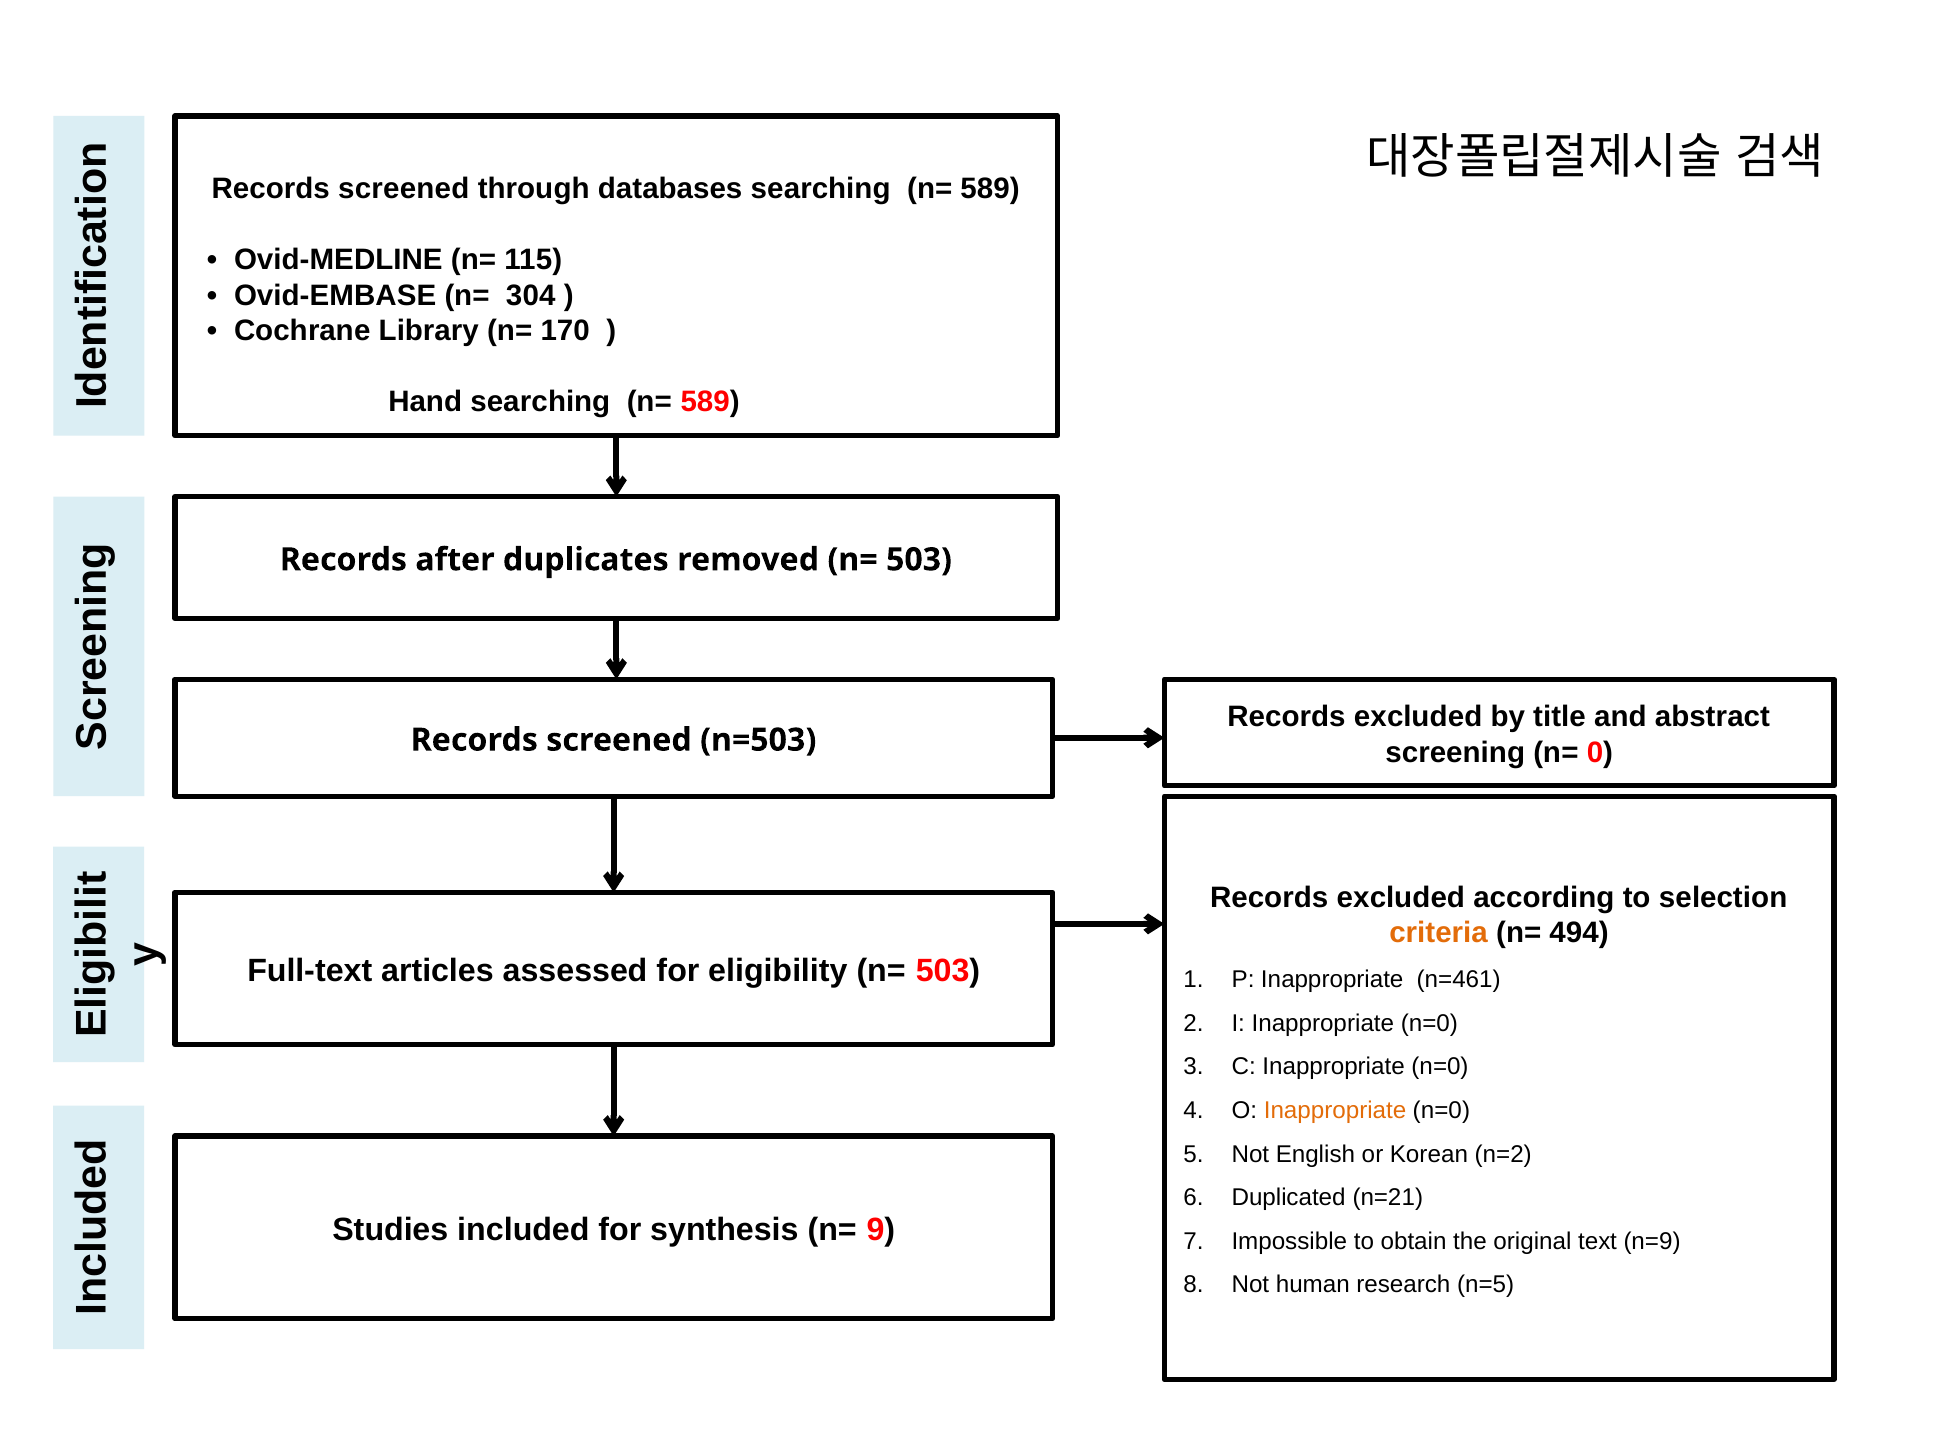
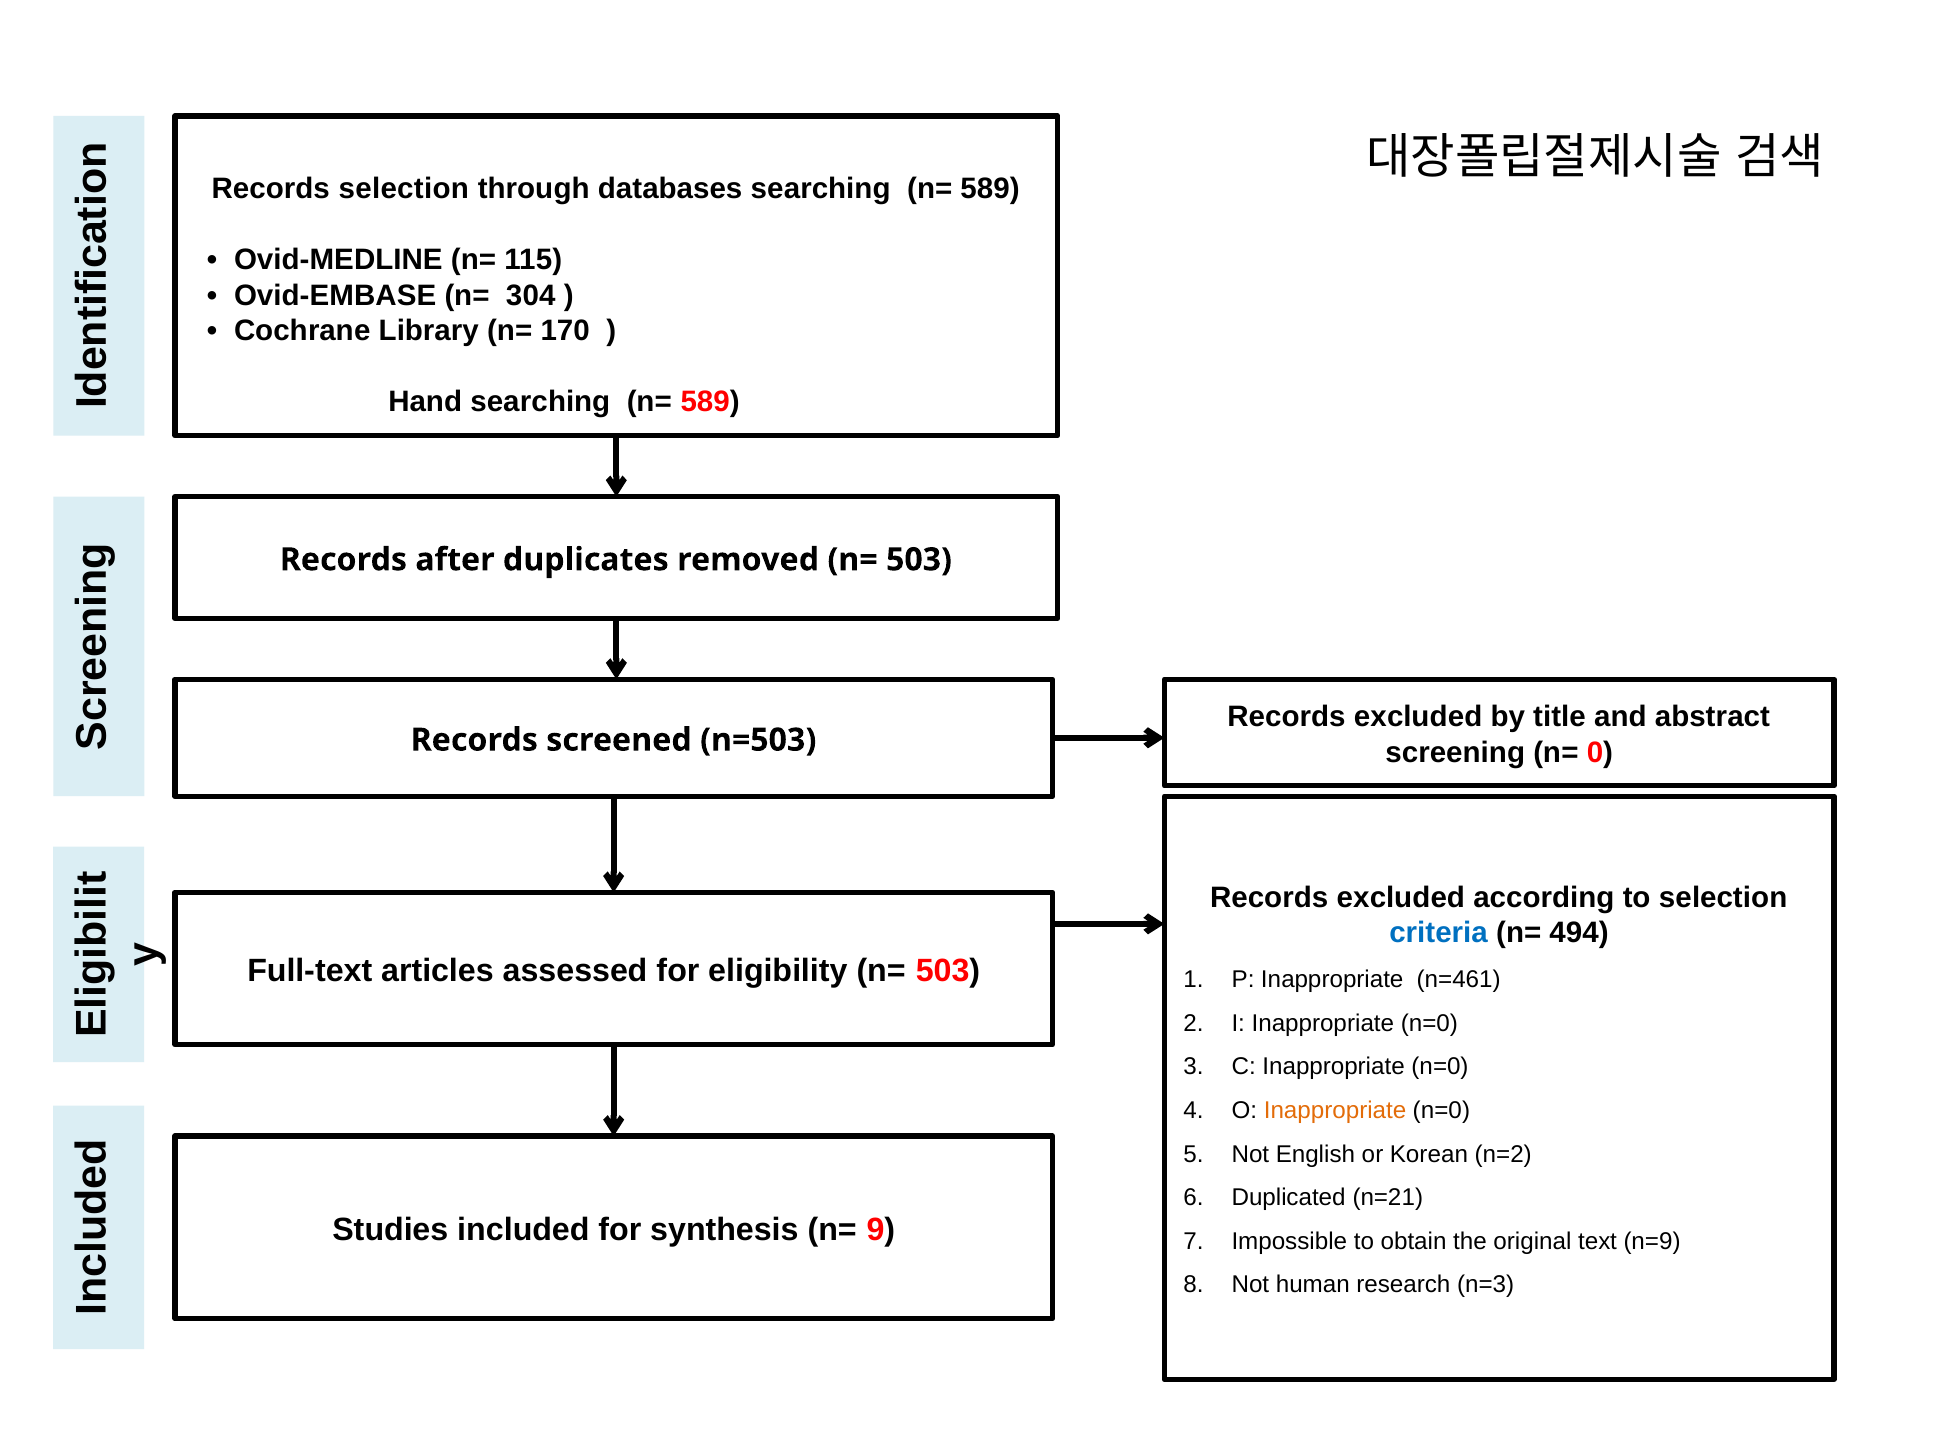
screened: screened -> selection (404, 189)
criteria colour: orange -> blue (1439, 933)
n=5: n=5 -> n=3 (1486, 1285)
